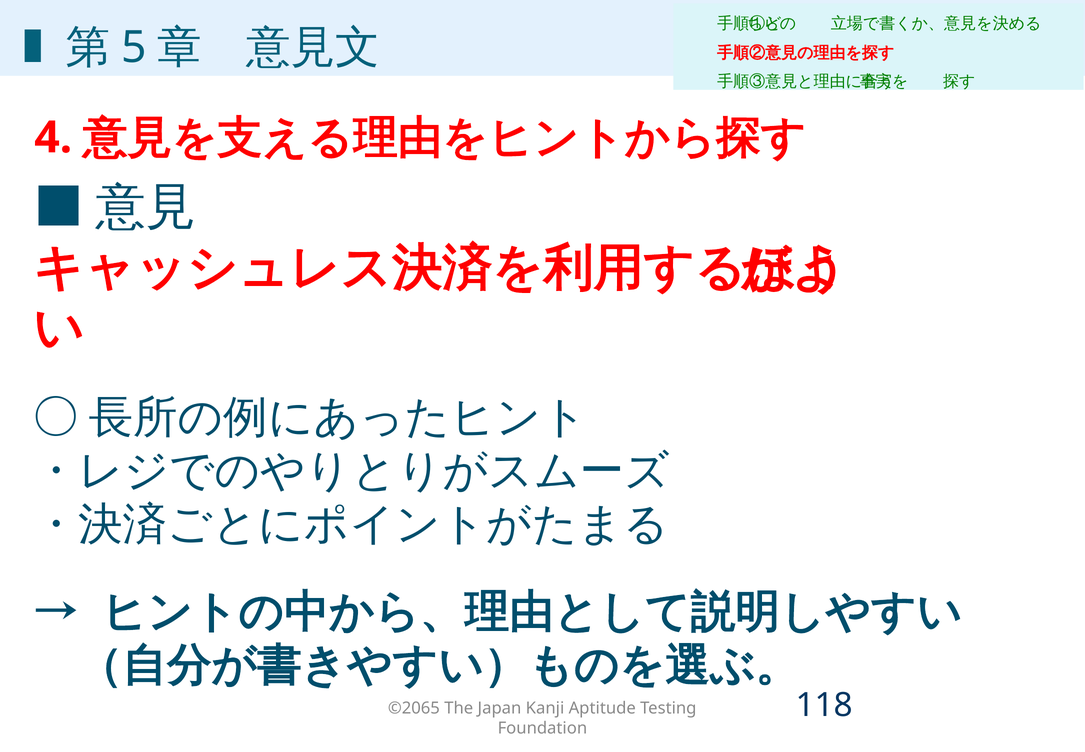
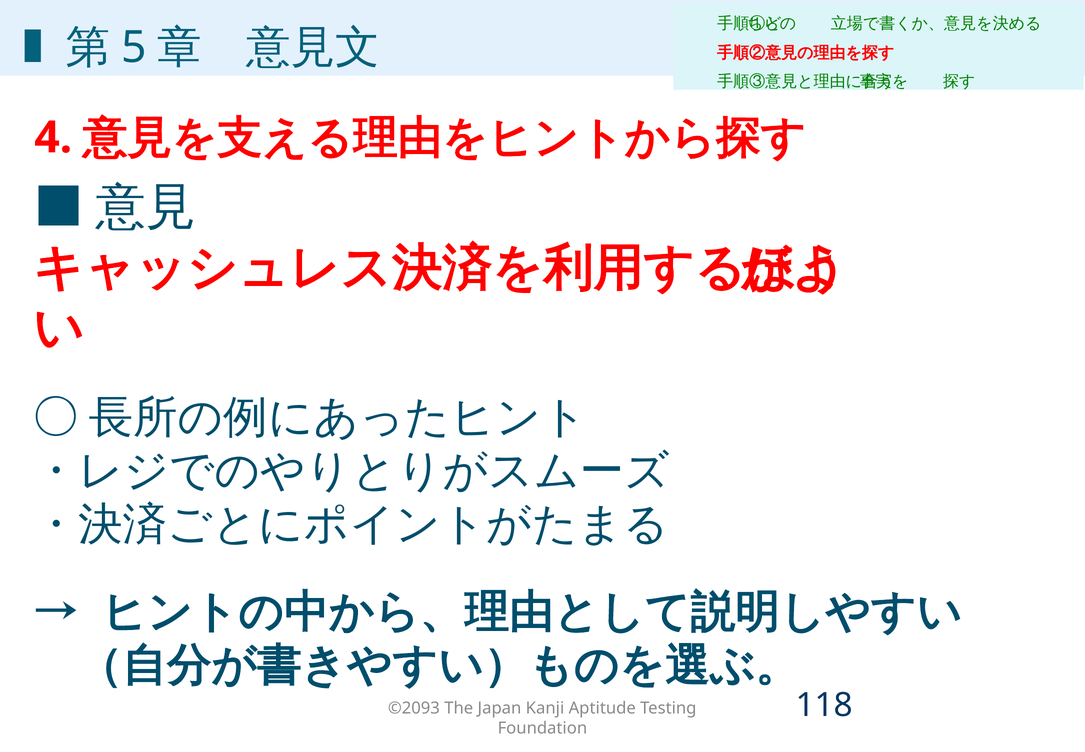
©2065: ©2065 -> ©2093 (414, 707)
